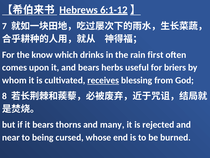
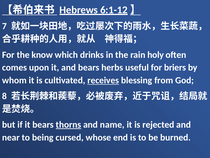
first: first -> holy (156, 55)
thorns underline: none -> present (68, 124)
many: many -> name (112, 124)
